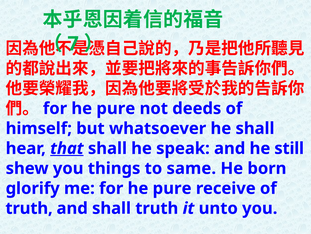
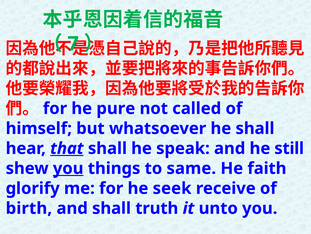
deeds: deeds -> called (197, 108)
you underline: none -> present (68, 168)
born: born -> faith (267, 168)
me for he pure: pure -> seek (172, 188)
truth: truth -> birth (29, 208)
